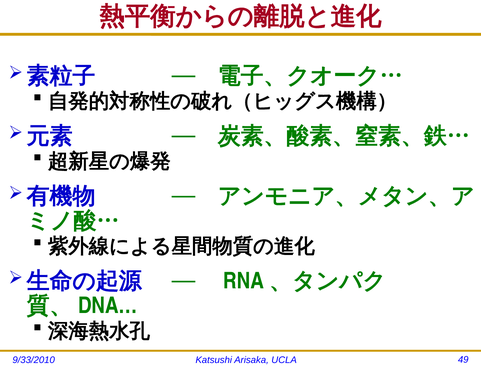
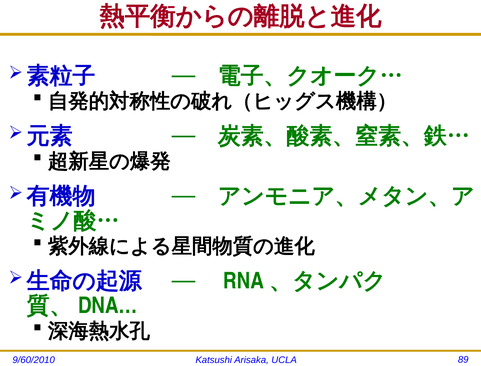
9/33/2010: 9/33/2010 -> 9/60/2010 (34, 360)
49: 49 -> 89 (463, 360)
